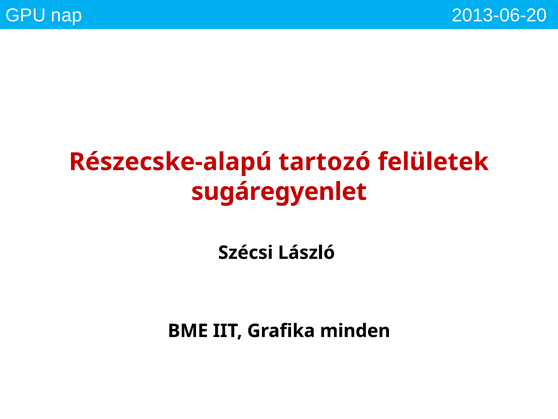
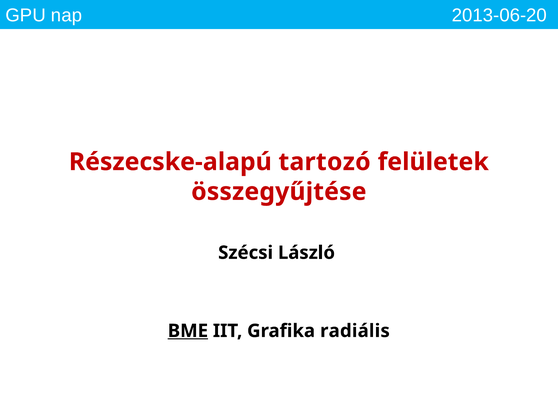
sugáregyenlet: sugáregyenlet -> összegyűjtése (279, 191)
BME underline: none -> present (188, 331)
minden: minden -> radiális (355, 331)
